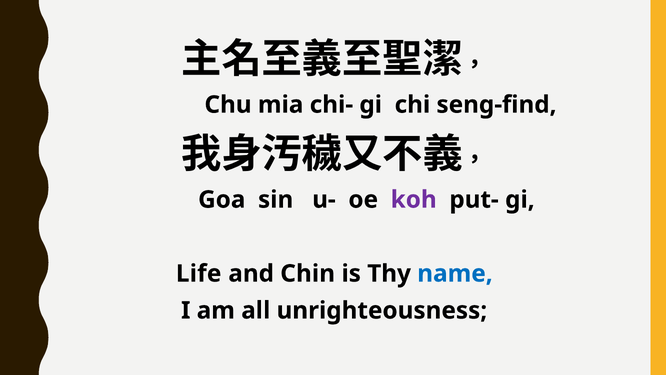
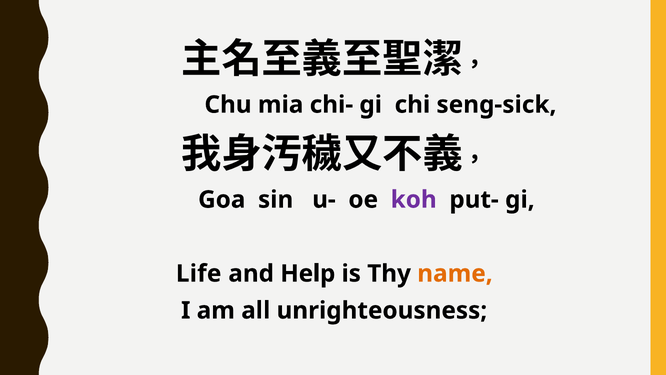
seng-find: seng-find -> seng-sick (496, 105)
Chin: Chin -> Help (308, 273)
name colour: blue -> orange (455, 273)
